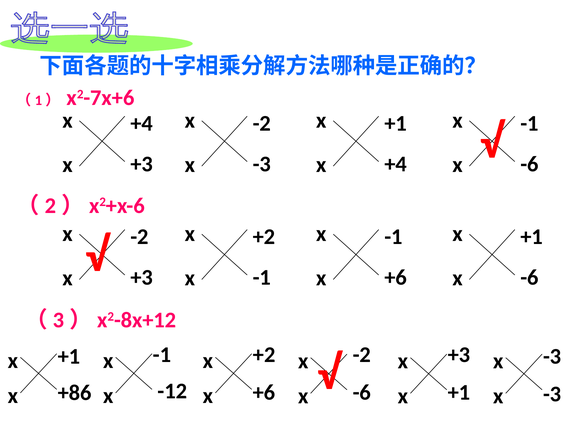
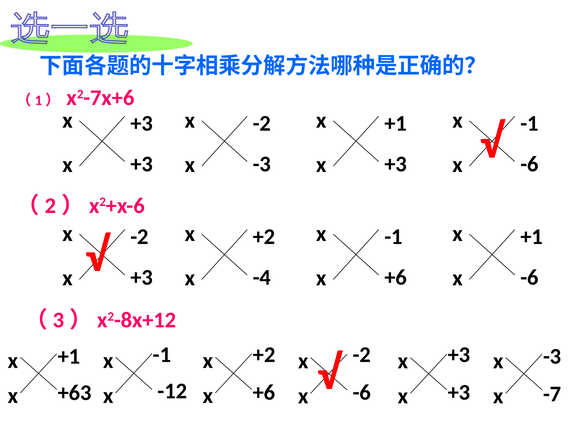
+4: +4 -> +3 (142, 123)
+4: +4 -> +3 (396, 164)
-1: -1 -> -4 (262, 278)
+1: +1 -> +3 (459, 393)
+86: +86 -> +63 (75, 393)
-3: -3 -> -7 (552, 394)
